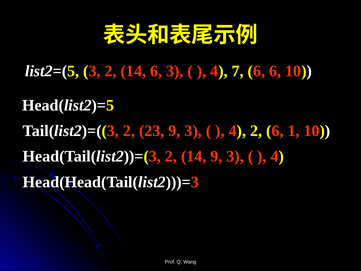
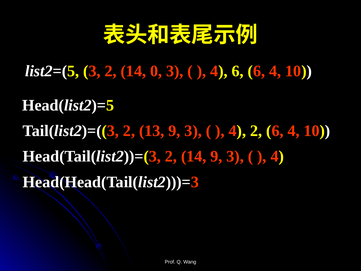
14 6: 6 -> 0 (156, 71)
4 7: 7 -> 6 (238, 71)
6: 6 -> 4 (275, 71)
23: 23 -> 13 (152, 131)
2 6 1: 1 -> 4 (294, 131)
